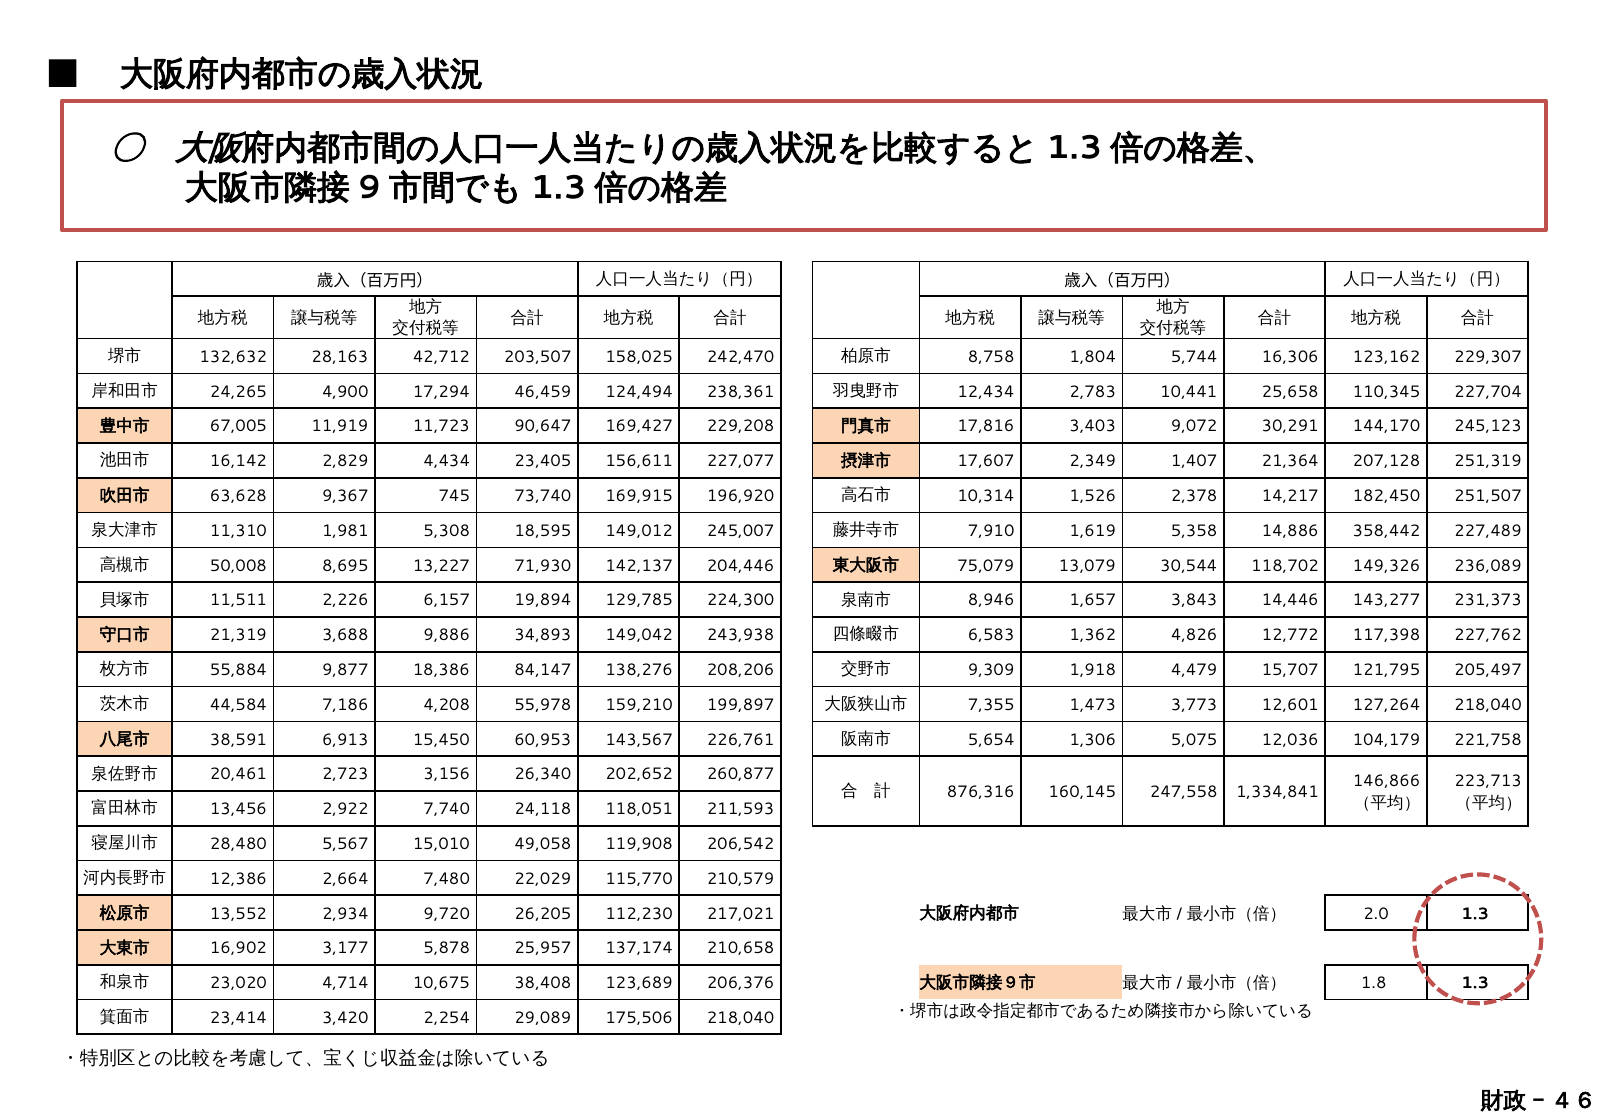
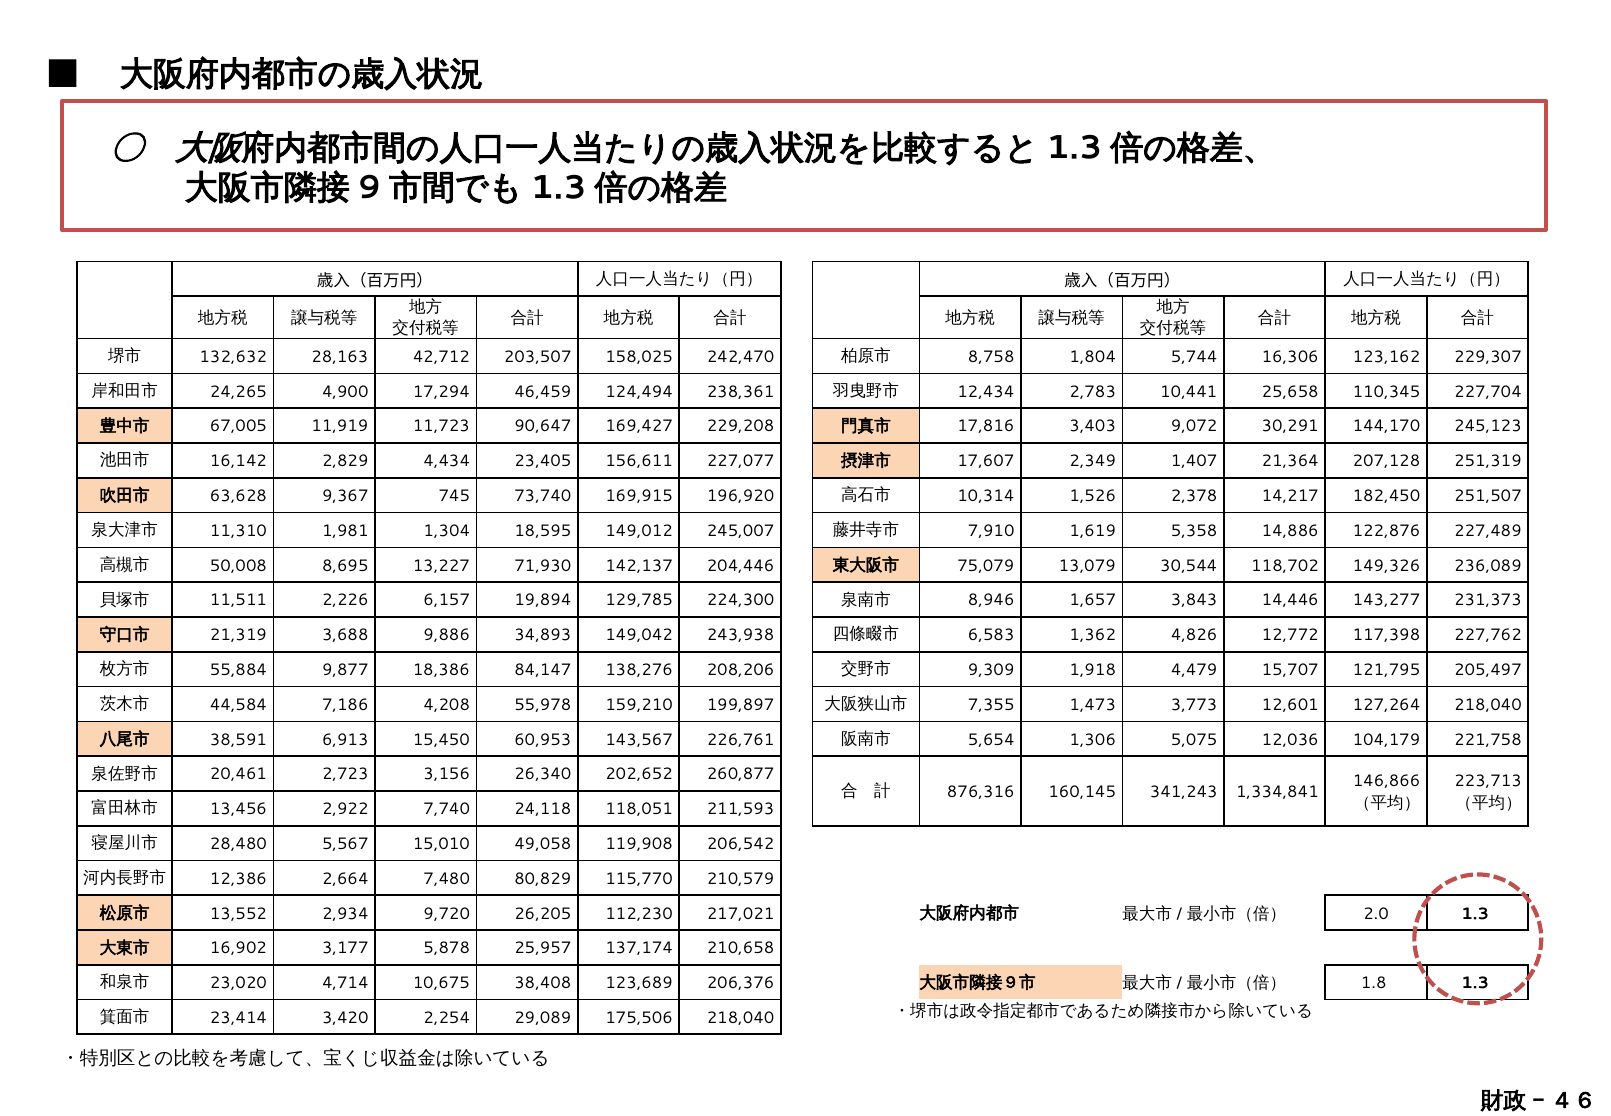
5,308: 5,308 -> 1,304 (447, 531)
358,442: 358,442 -> 122,876 (1387, 531)
247,558: 247,558 -> 341,243 (1184, 791)
22,029: 22,029 -> 80,829 (543, 878)
